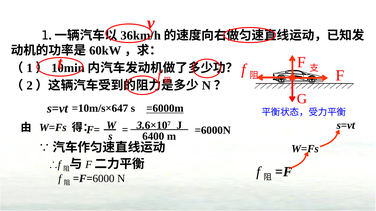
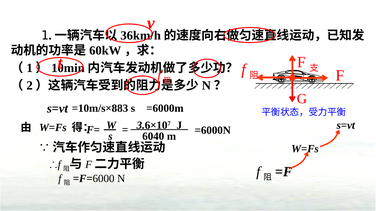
=10m/s×647: =10m/s×647 -> =10m/s×883 (100, 109)
=6000m underline: present -> none (165, 109)
6400: 6400 -> 6040 (153, 137)
